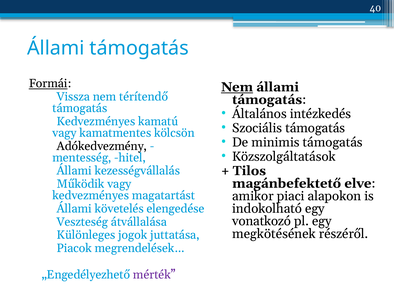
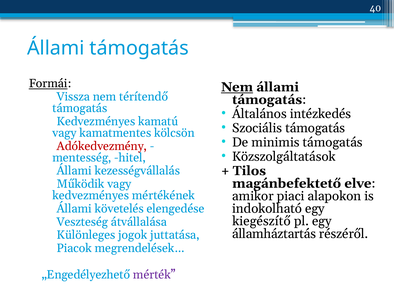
Adókedvezmény colour: black -> red (102, 146)
magatartást: magatartást -> mértékének (163, 196)
vonatkozó: vonatkozó -> kiegészítő (261, 222)
megkötésének: megkötésének -> államháztartás (274, 234)
